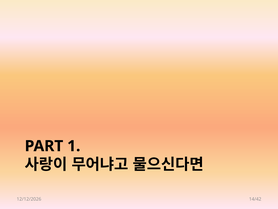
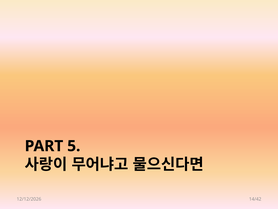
1: 1 -> 5 (74, 146)
